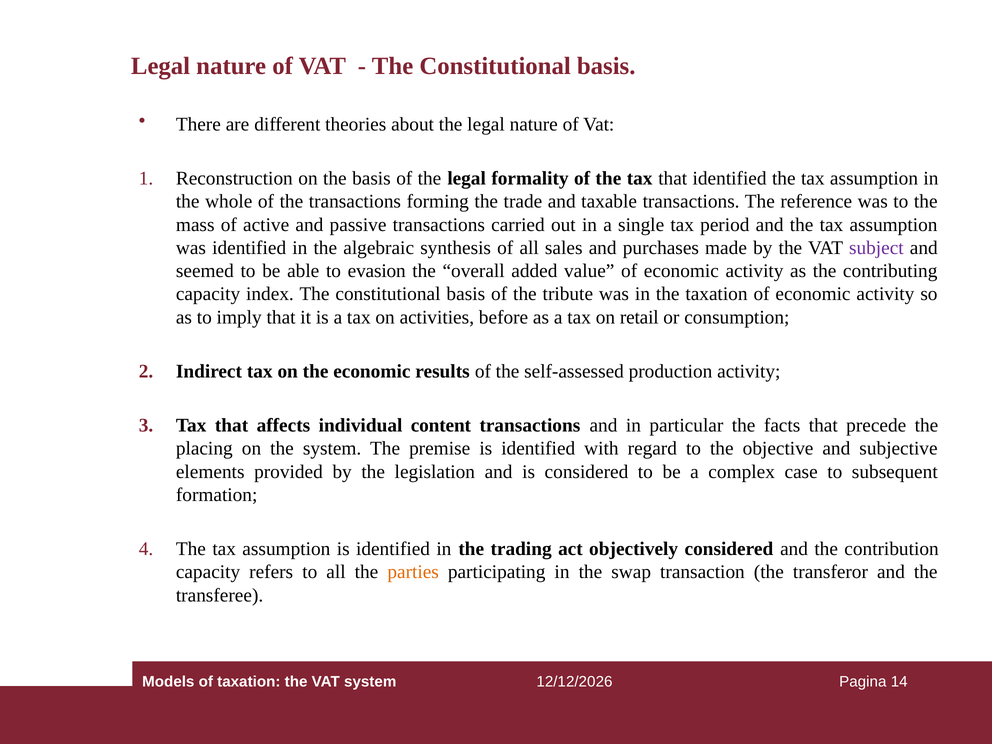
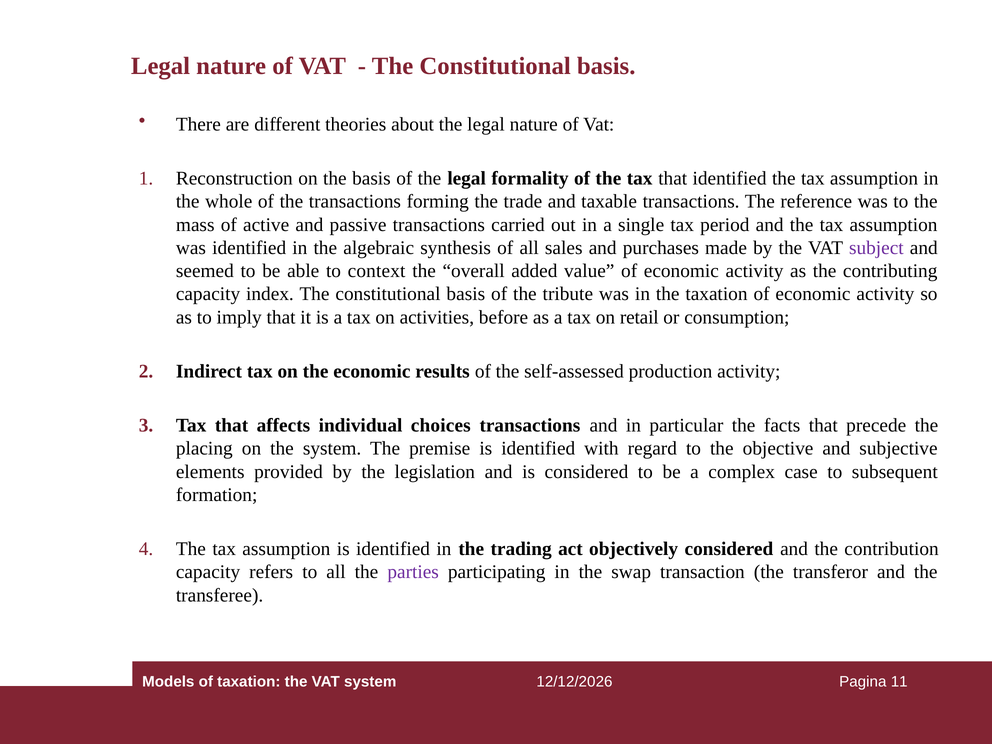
evasion: evasion -> context (377, 271)
content: content -> choices (441, 425)
parties colour: orange -> purple (413, 572)
14: 14 -> 11 (899, 682)
